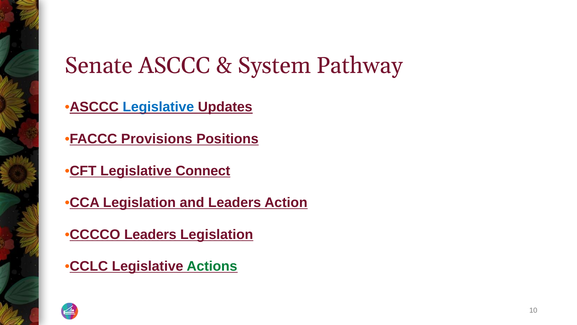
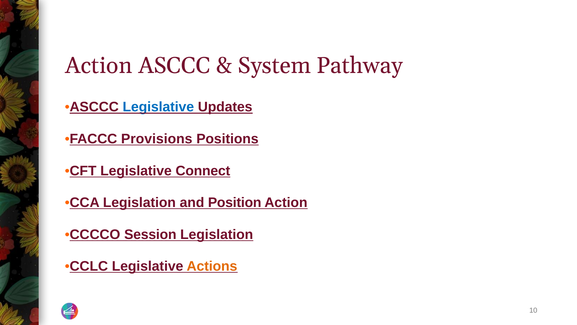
Senate: Senate -> Action (99, 65)
and Leaders: Leaders -> Position (235, 202)
CCCCO Leaders: Leaders -> Session (150, 234)
Actions colour: green -> orange (212, 266)
